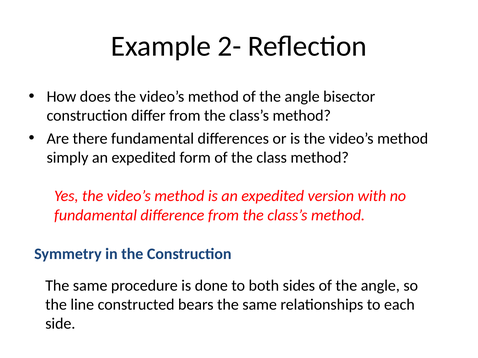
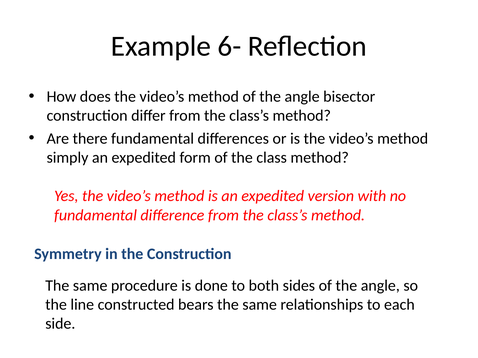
2-: 2- -> 6- (229, 46)
